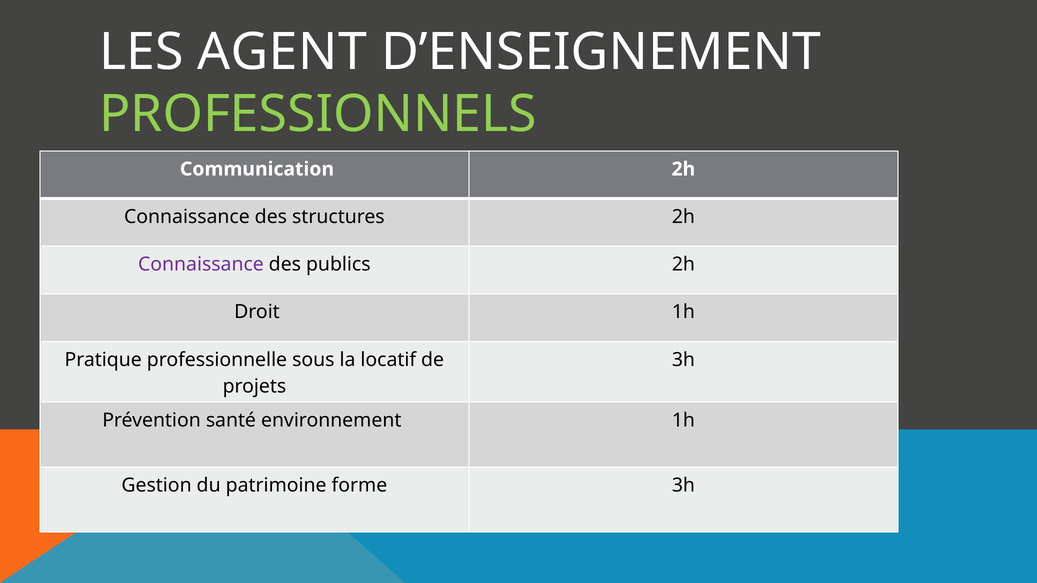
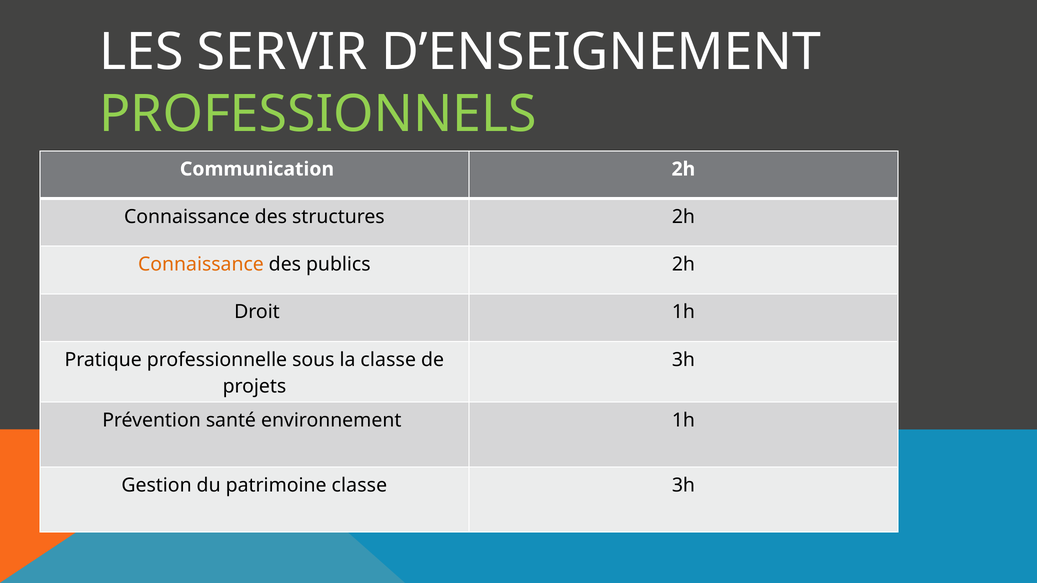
AGENT: AGENT -> SERVIR (282, 52)
Connaissance colour: purple -> orange (201, 265)
la locatif: locatif -> classe (388, 360)
patrimoine forme: forme -> classe (359, 485)
